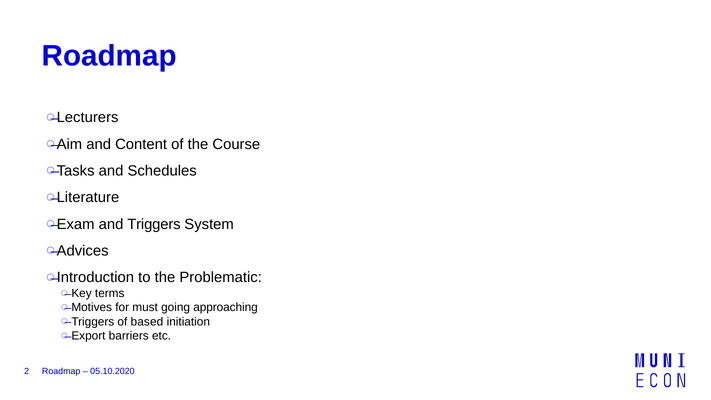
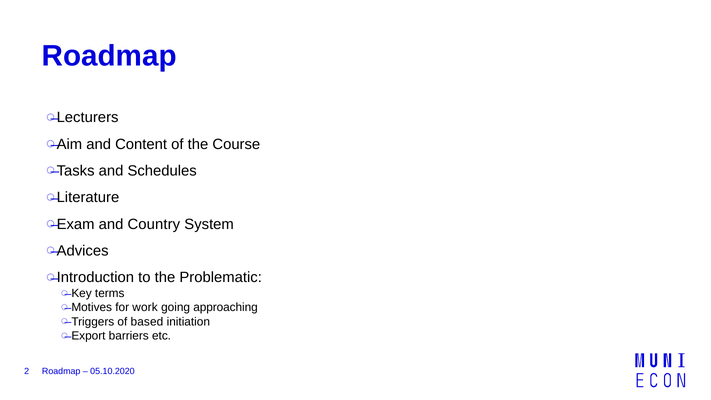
and Triggers: Triggers -> Country (154, 224)
must: must -> work (145, 307)
